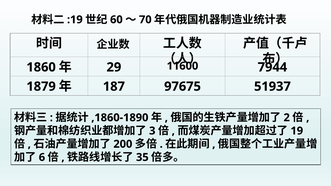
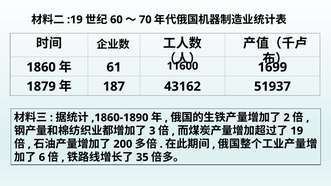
29: 29 -> 61 (114, 67)
7944: 7944 -> 1699 (272, 67)
97675: 97675 -> 43162 (183, 87)
